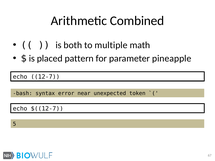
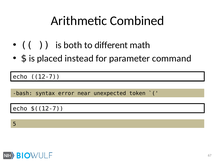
multiple: multiple -> different (111, 45)
pattern: pattern -> instead (79, 58)
pineapple: pineapple -> command (172, 58)
